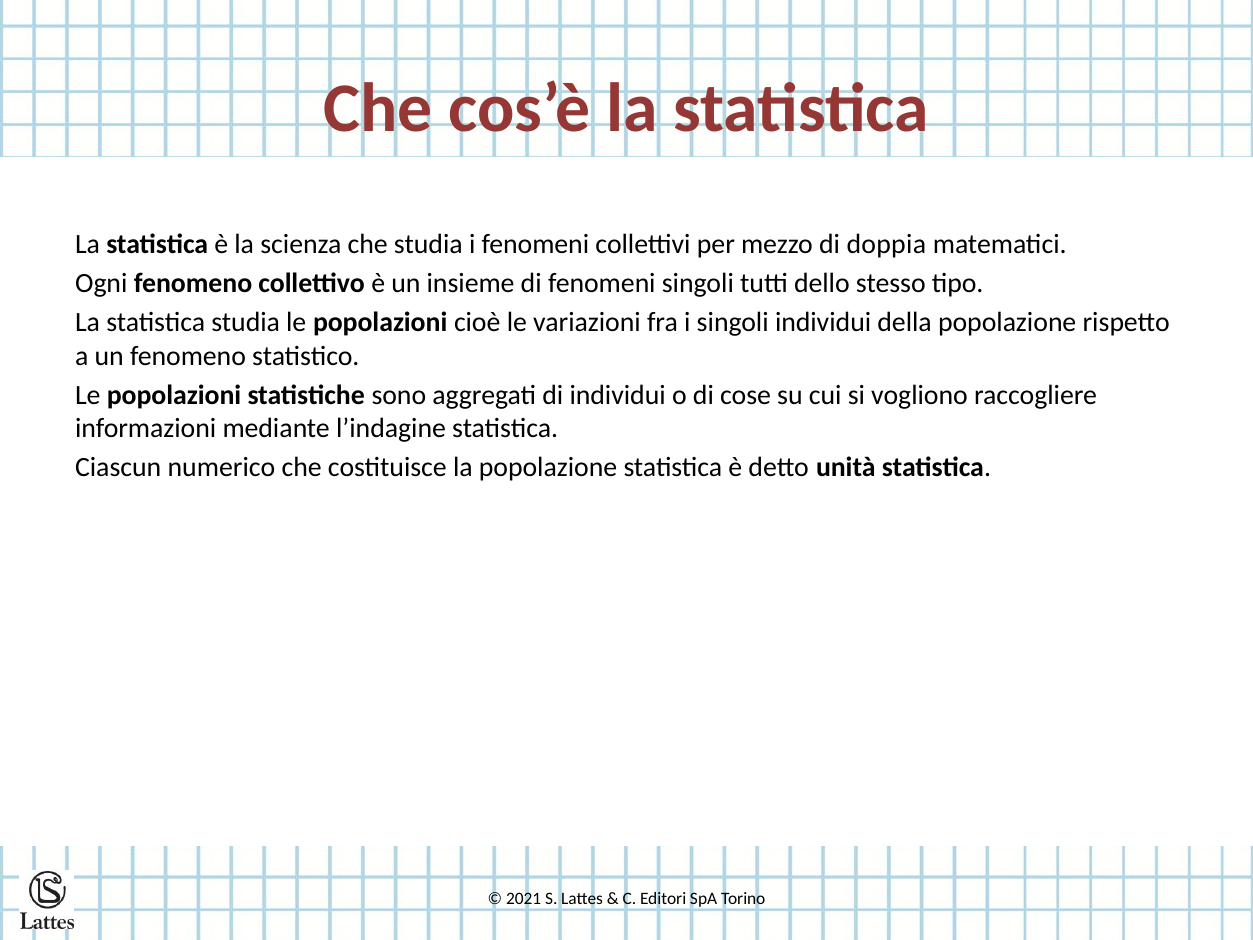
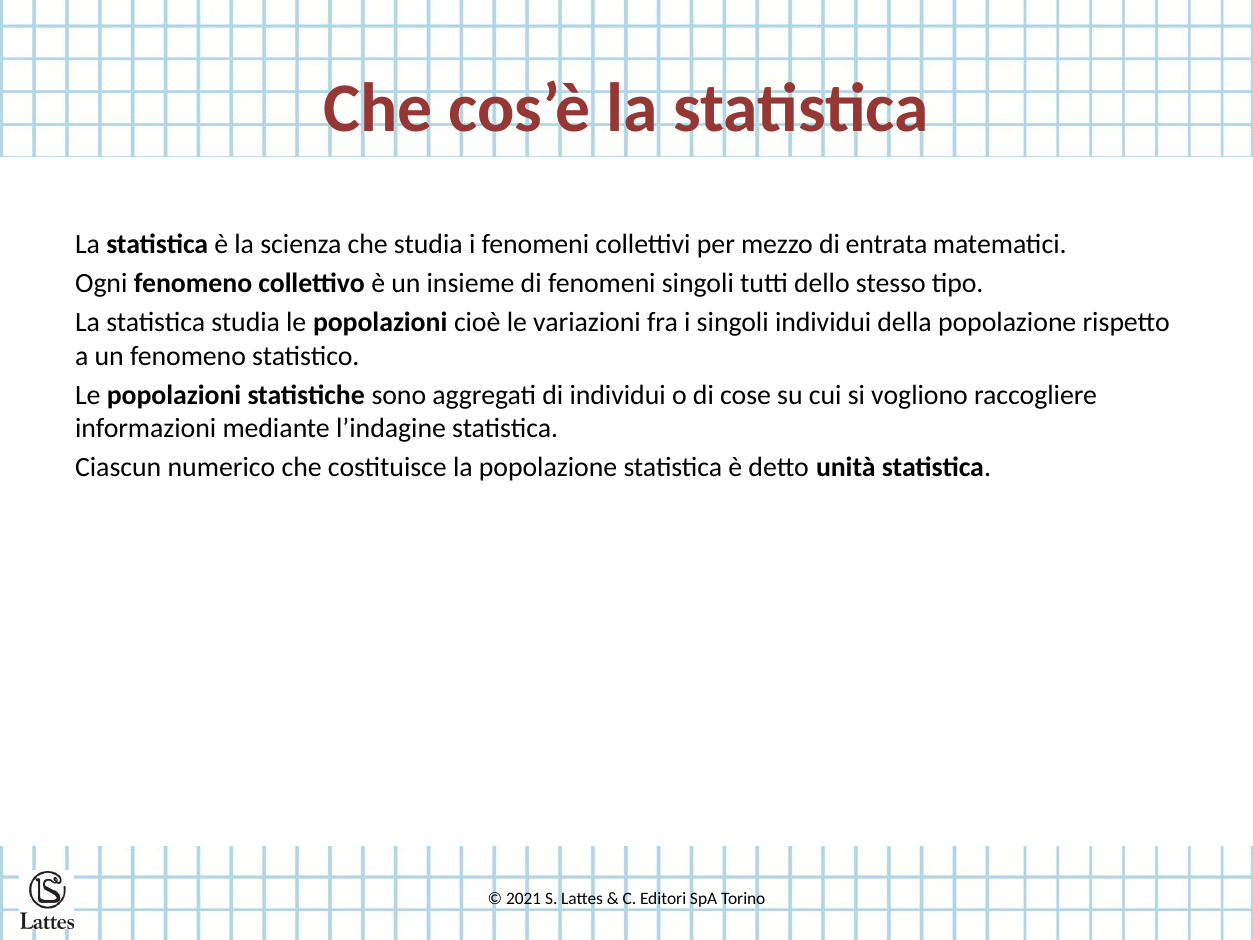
doppia: doppia -> entrata (887, 244)
